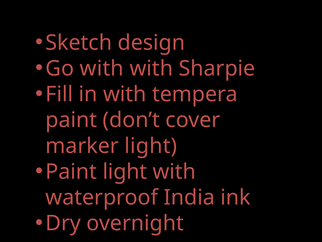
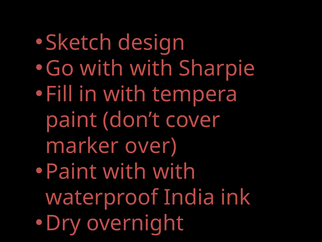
marker light: light -> over (151, 146)
Paint light: light -> with (125, 171)
